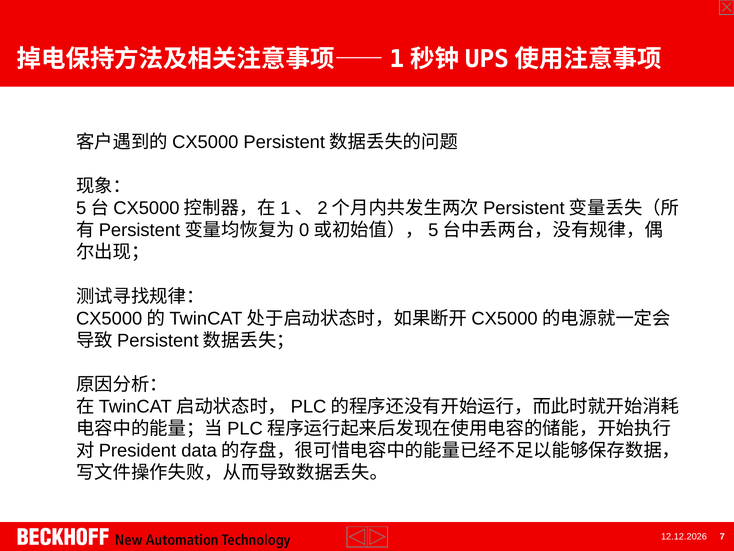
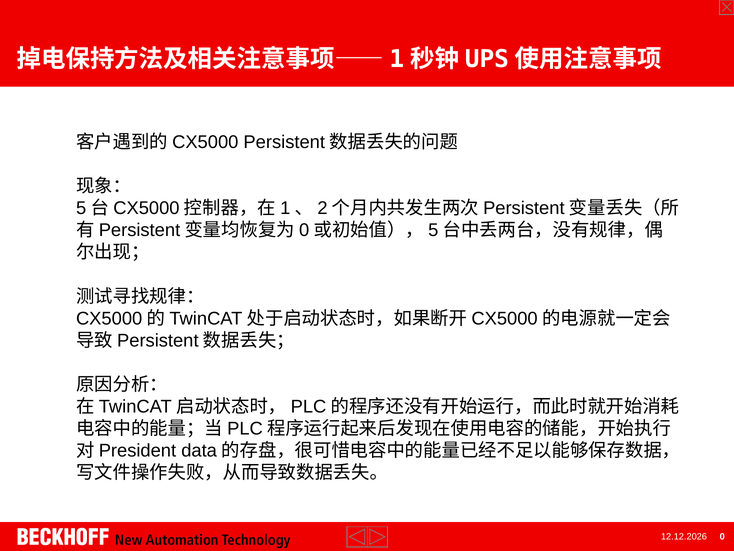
7: 7 -> 0 (722, 536)
